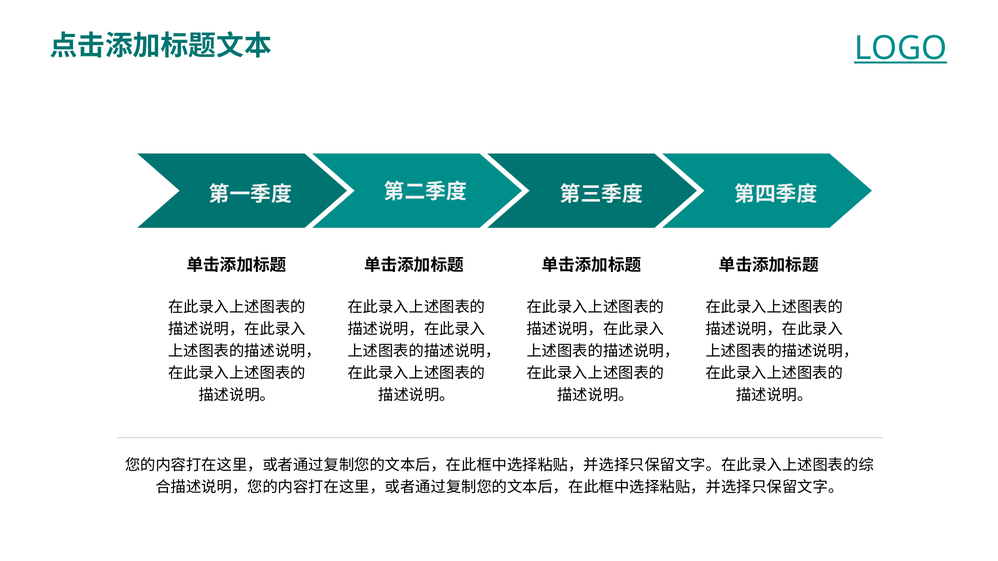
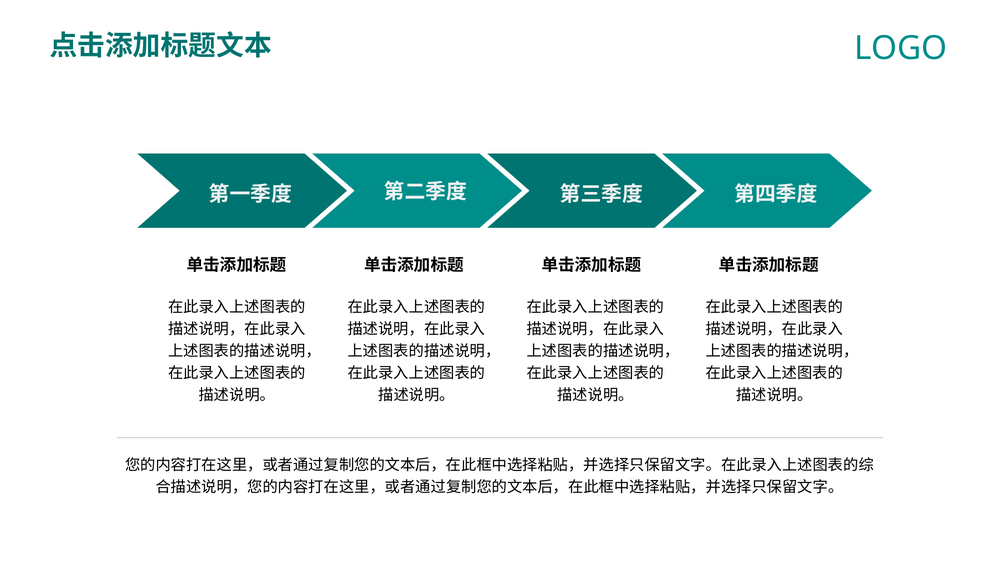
LOGO underline: present -> none (901, 48)
